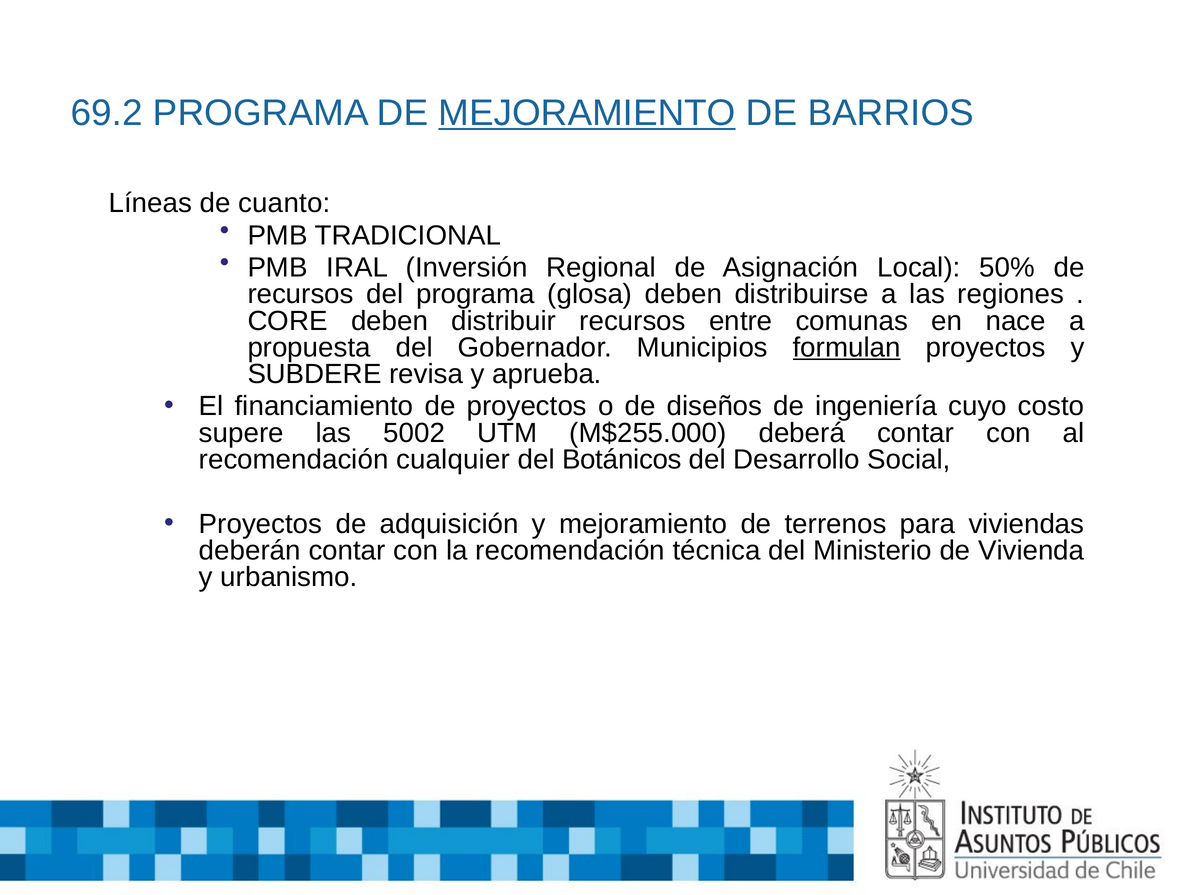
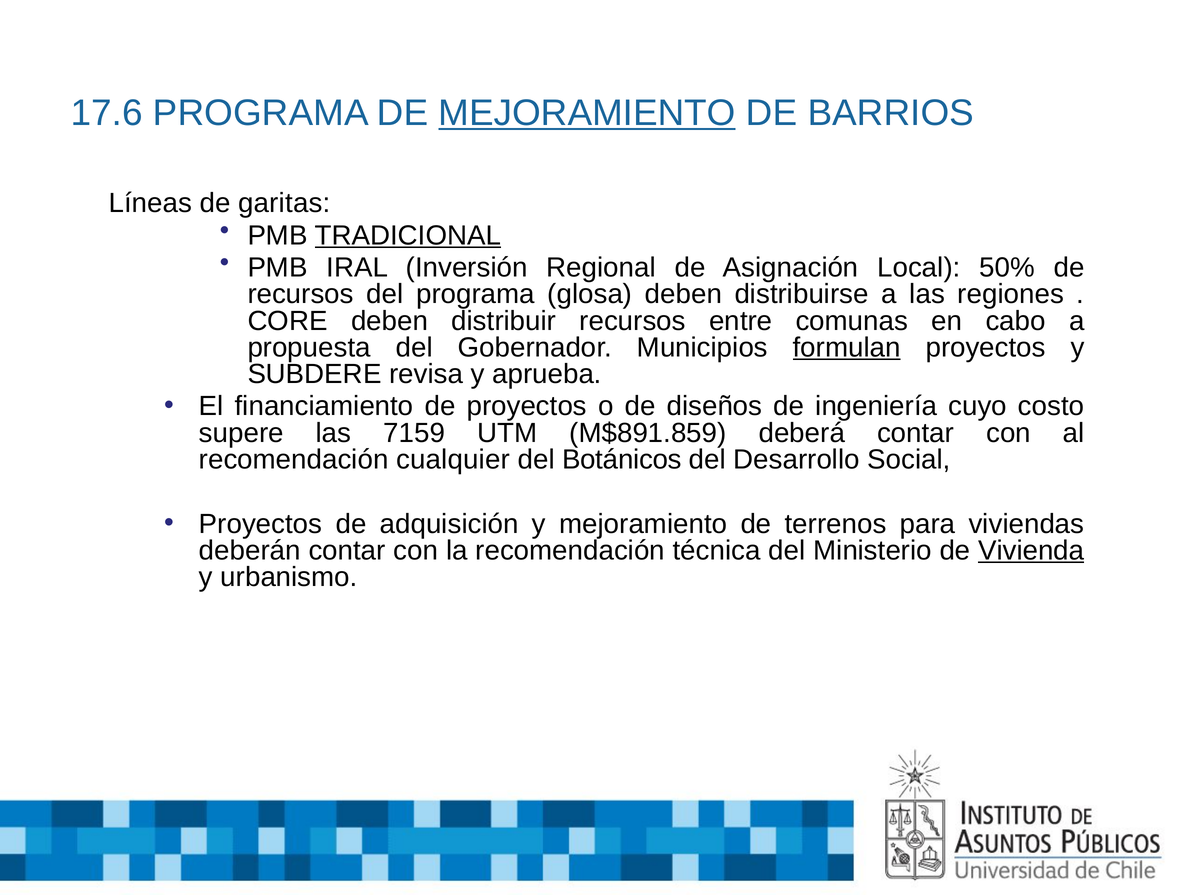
69.2: 69.2 -> 17.6 (107, 113)
cuanto: cuanto -> garitas (284, 203)
TRADICIONAL underline: none -> present (408, 236)
nace: nace -> cabo (1016, 321)
5002: 5002 -> 7159 (414, 433)
M$255.000: M$255.000 -> M$891.859 (648, 433)
Vivienda underline: none -> present (1031, 551)
